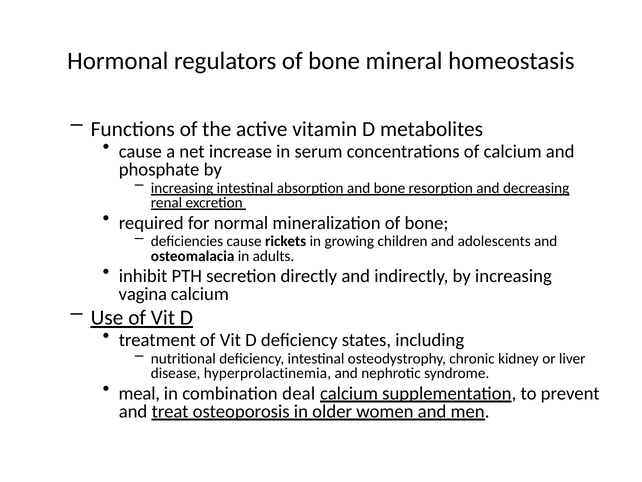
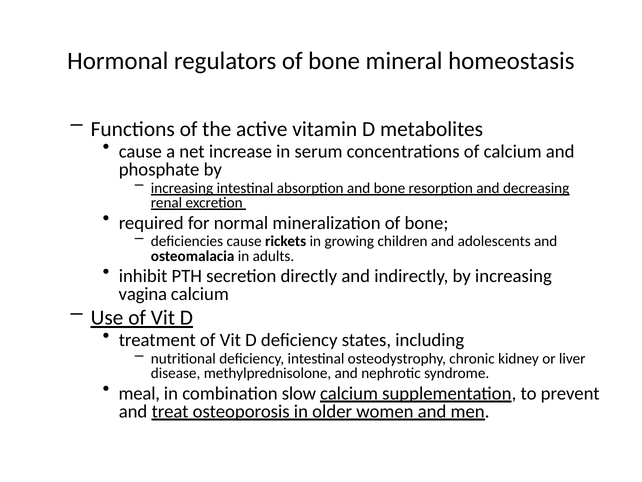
hyperprolactinemia: hyperprolactinemia -> methylprednisolone (268, 373)
deal: deal -> slow (299, 393)
